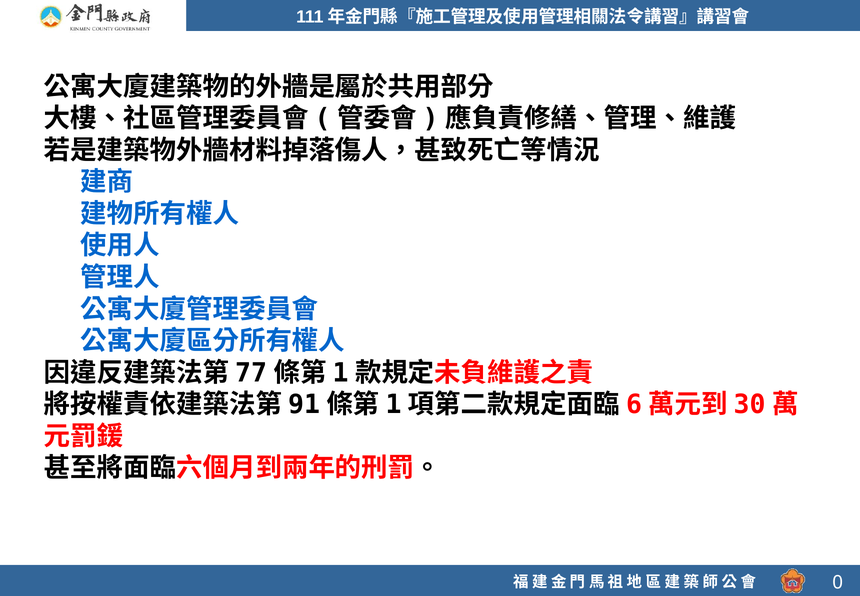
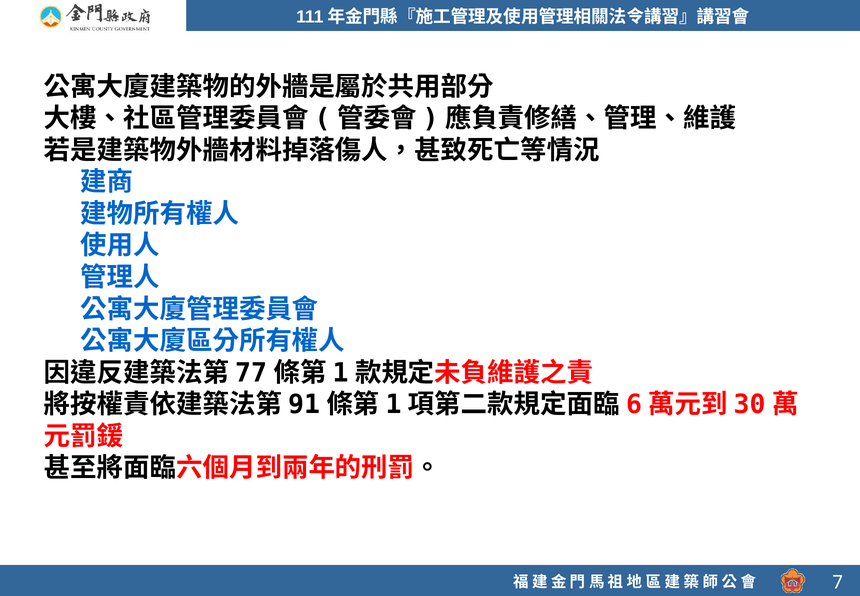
0: 0 -> 7 (838, 582)
